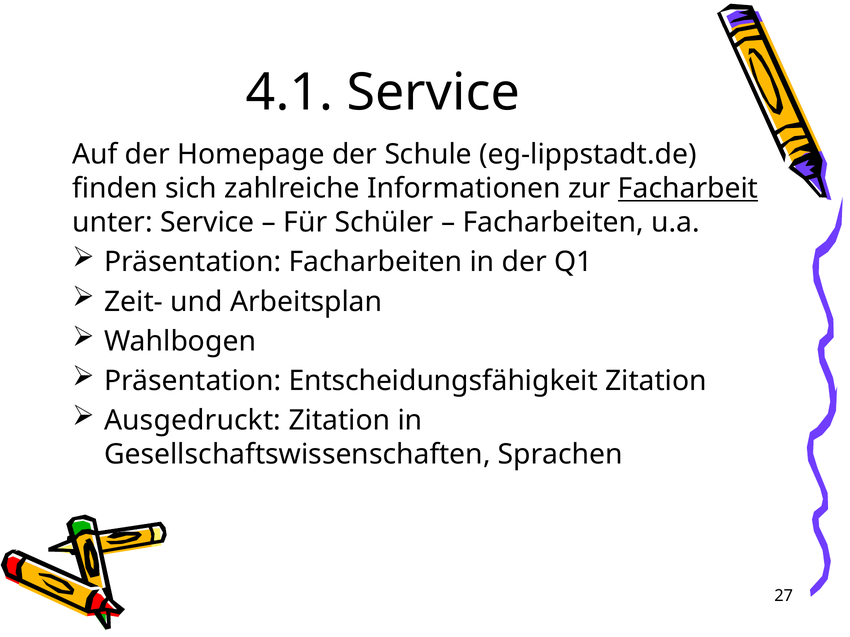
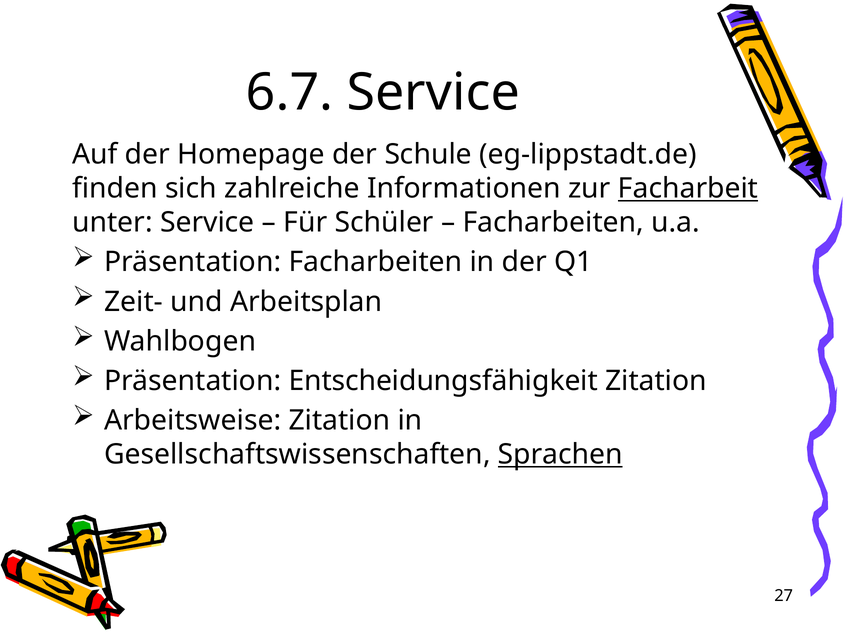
4.1: 4.1 -> 6.7 (290, 93)
Ausgedruckt: Ausgedruckt -> Arbeitsweise (193, 421)
Sprachen underline: none -> present (560, 455)
